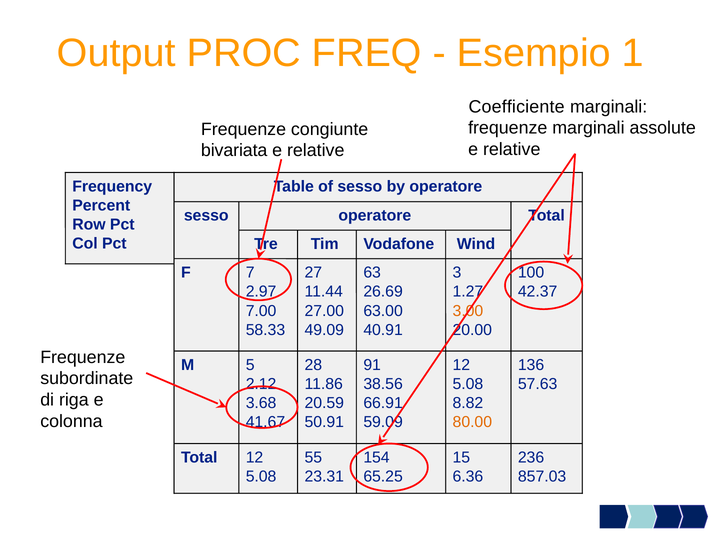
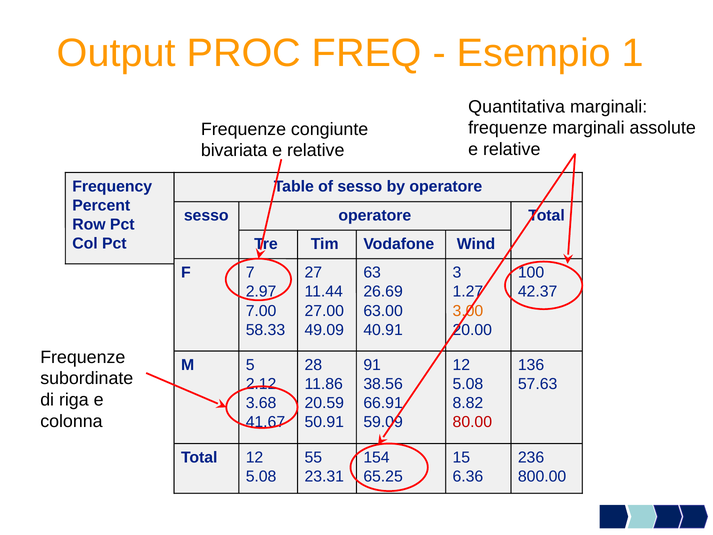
Coefficiente: Coefficiente -> Quantitativa (517, 107)
80.00 colour: orange -> red (472, 422)
857.03: 857.03 -> 800.00 (542, 476)
